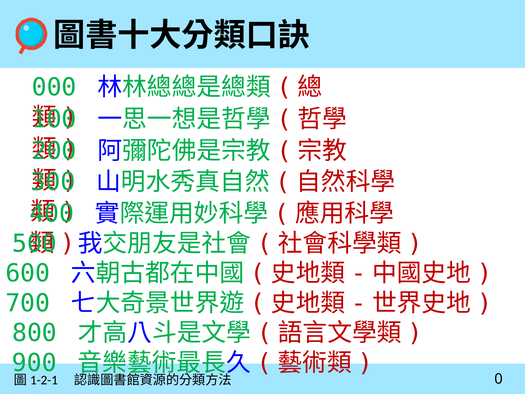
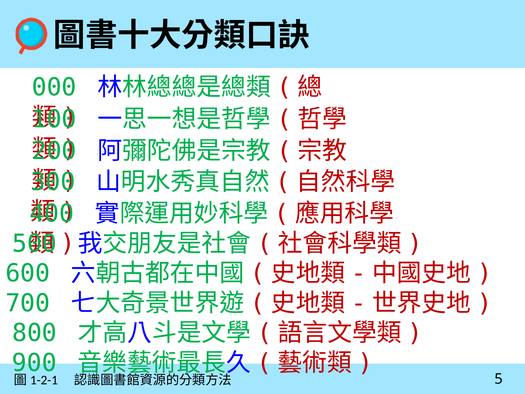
0: 0 -> 5 (499, 379)
